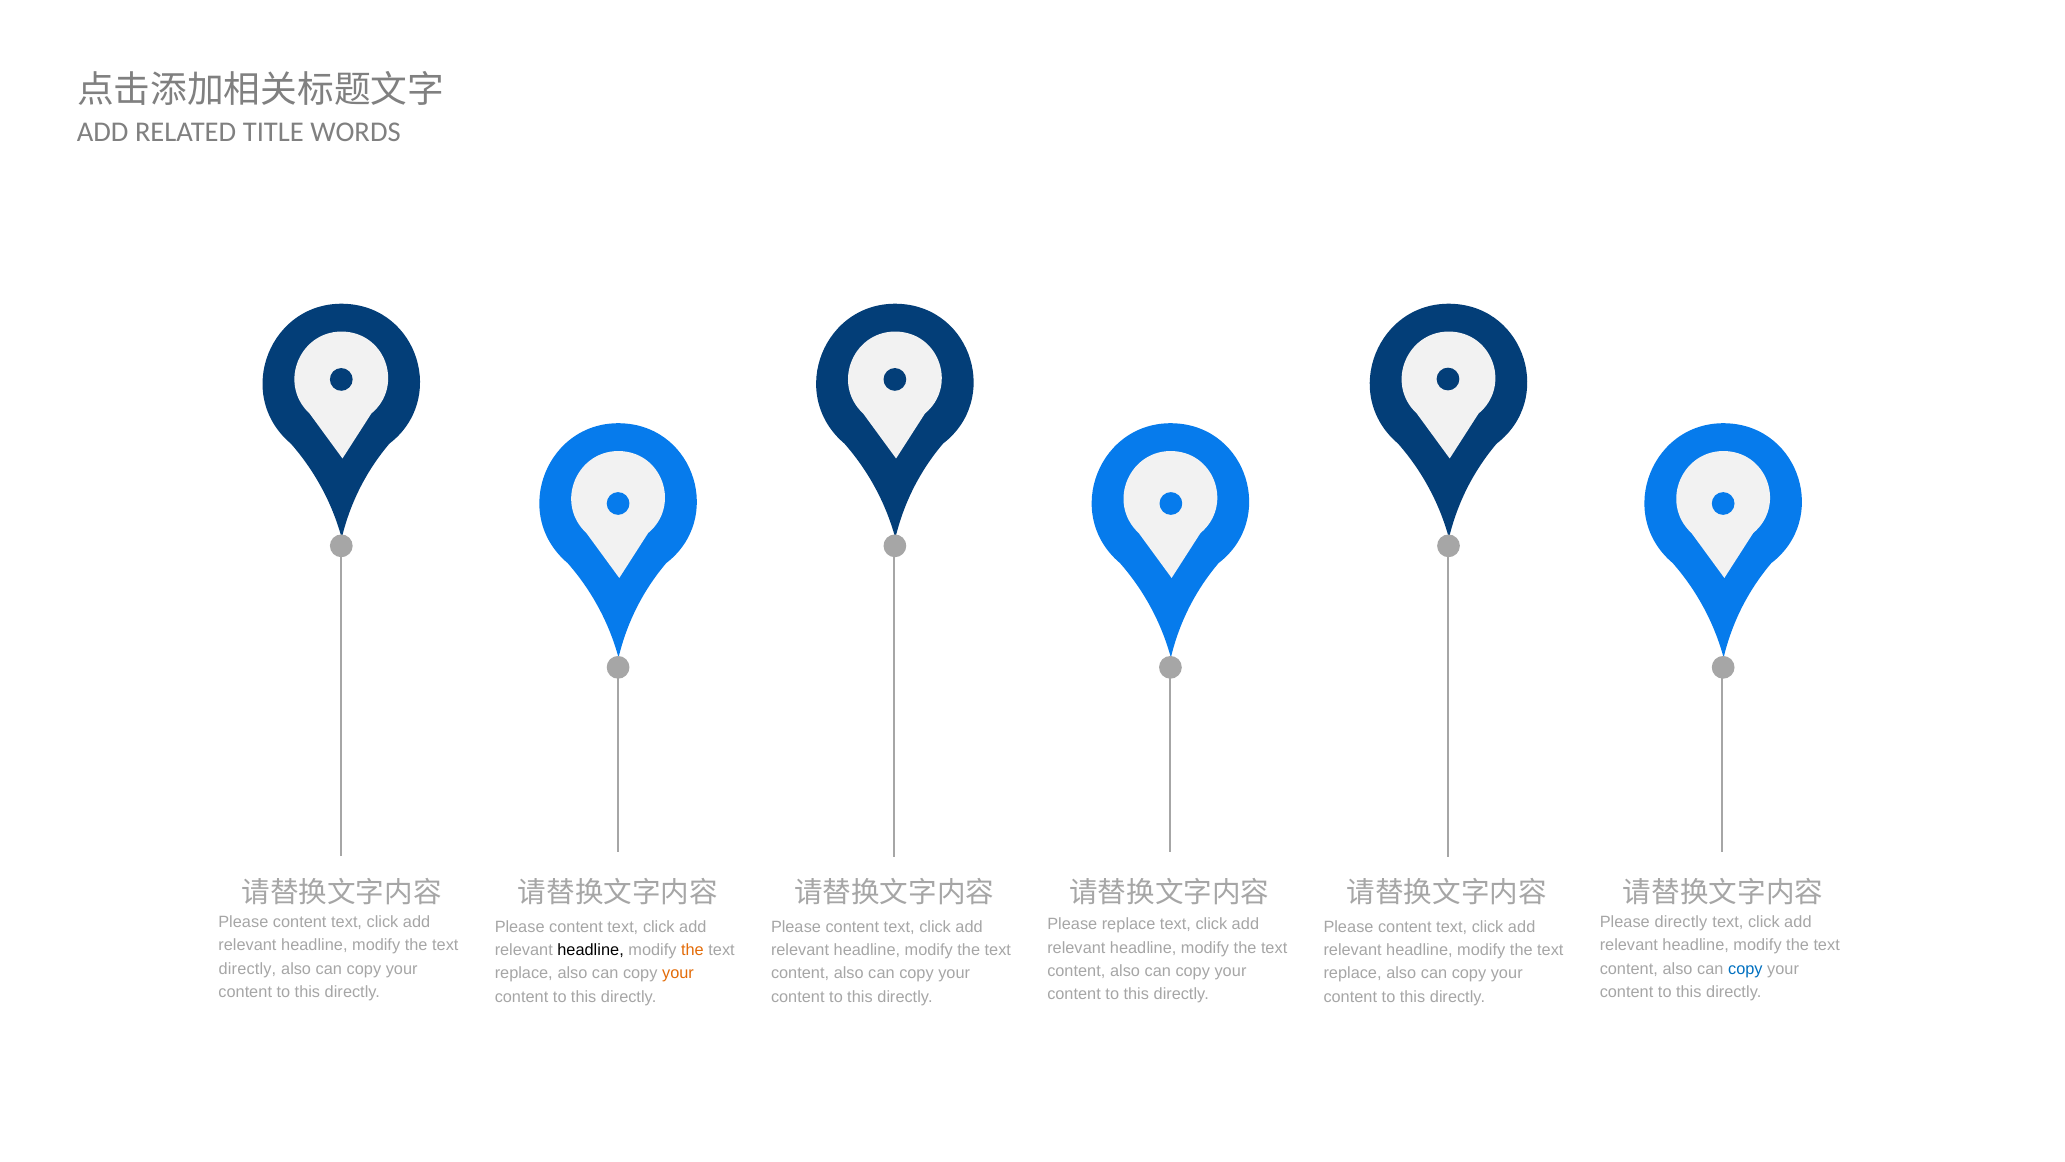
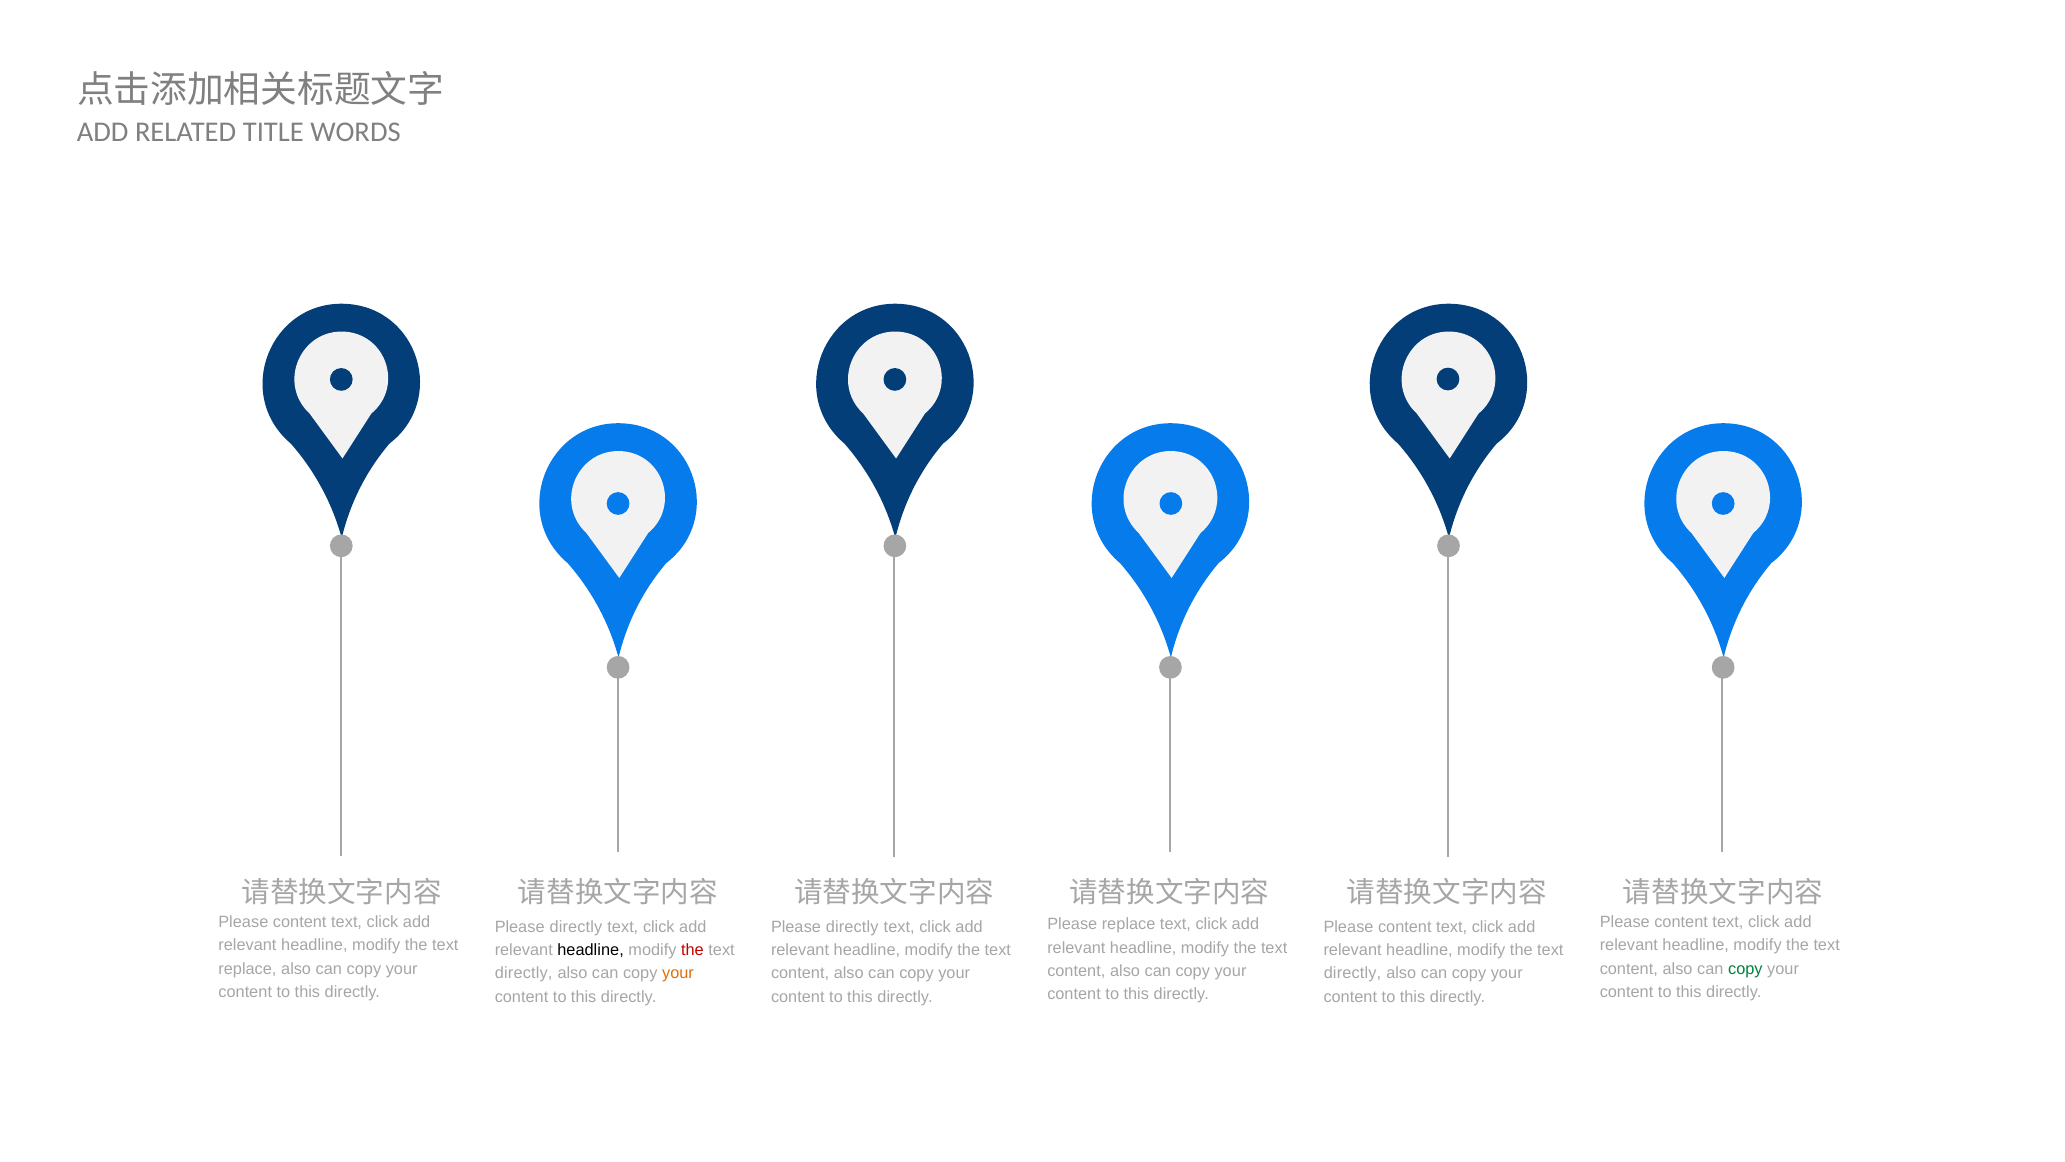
directly: directly -> content (1681, 922)
content: content -> directly (576, 926)
content: content -> directly (852, 926)
the colour: orange -> red (692, 950)
directly: directly -> replace (247, 968)
copy colour: blue -> green (1745, 968)
replace: replace -> directly (524, 973)
replace: replace -> directly (1352, 973)
